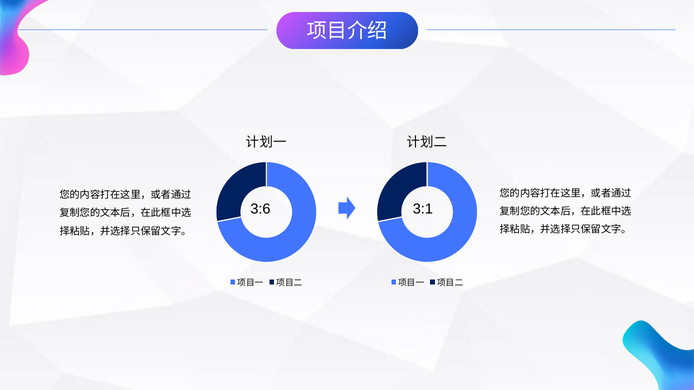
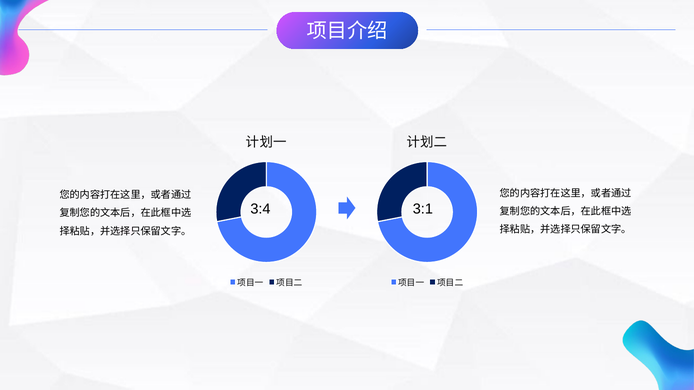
3:6: 3:6 -> 3:4 (260, 209)
